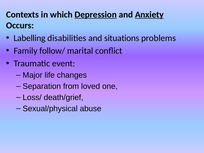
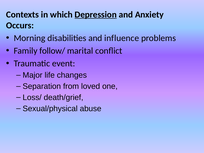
Anxiety underline: present -> none (149, 15)
Labelling: Labelling -> Morning (30, 38)
situations: situations -> influence (122, 38)
